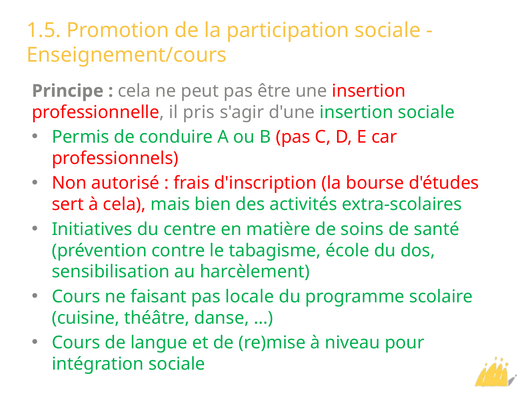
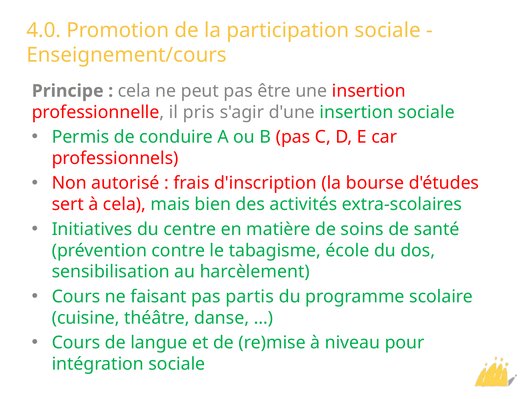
1.5: 1.5 -> 4.0 (44, 30)
locale: locale -> partis (250, 296)
